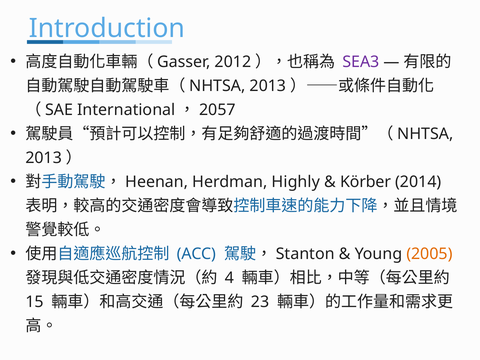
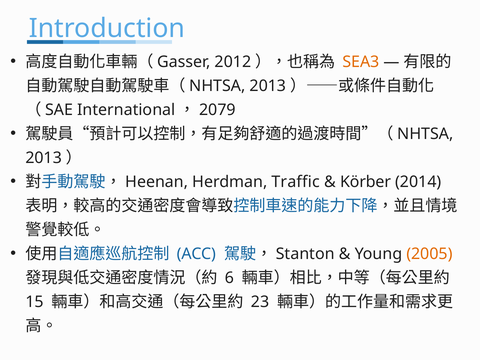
SEA3 colour: purple -> orange (361, 62)
2057: 2057 -> 2079 (217, 110)
Highly: Highly -> Traffic (296, 182)
4: 4 -> 6 (229, 278)
